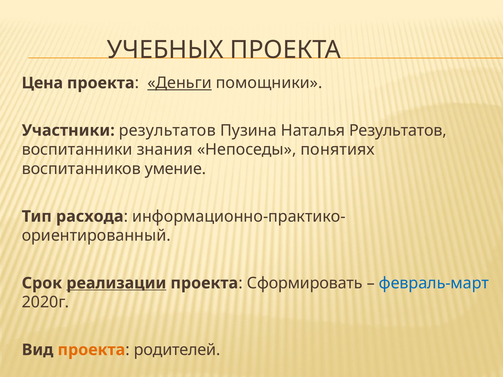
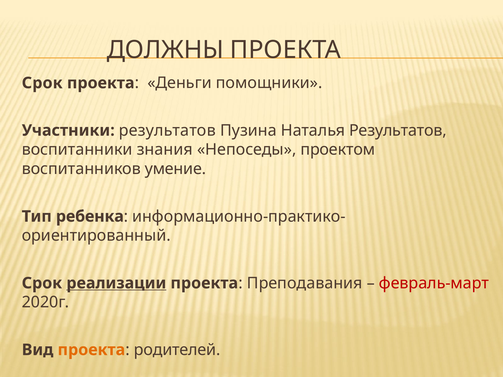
УЧЕБНЫХ: УЧЕБНЫХ -> ДОЛЖНЫ (165, 50)
Цена: Цена -> Срок (42, 83)
Деньги underline: present -> none (180, 83)
понятиях: понятиях -> проектом (338, 150)
расхода: расхода -> ребенка (90, 217)
Сформировать: Сформировать -> Преподавания (305, 283)
февраль-март colour: blue -> red (434, 283)
